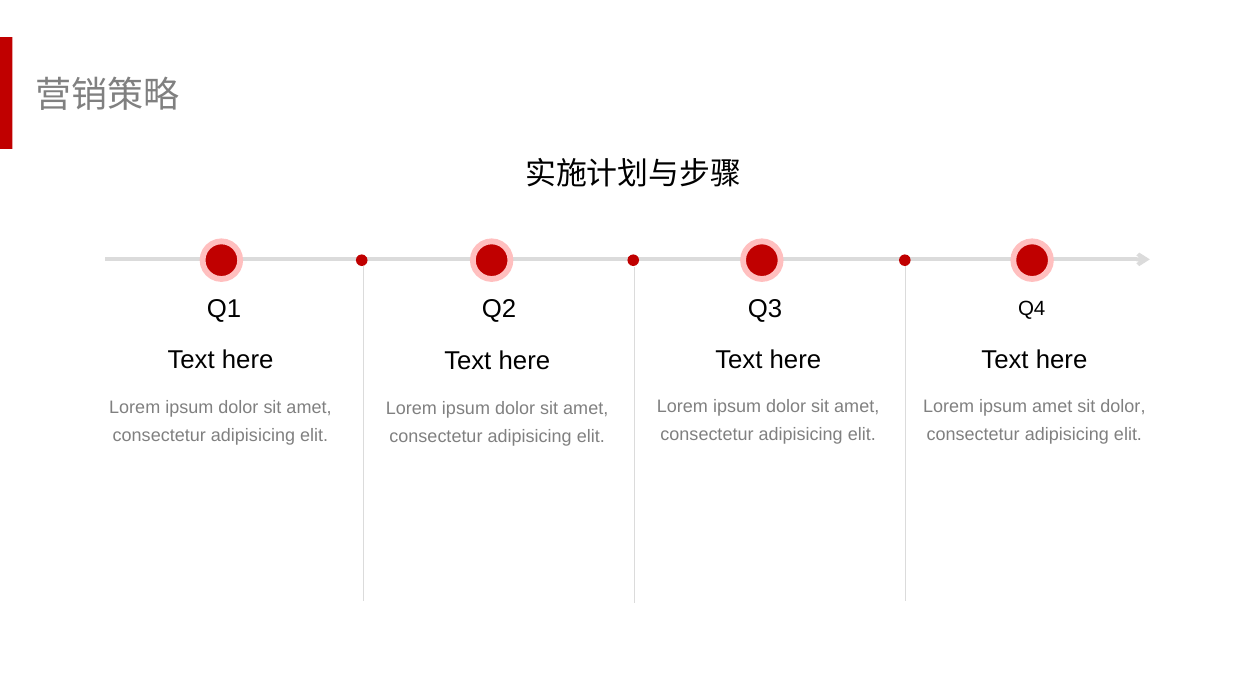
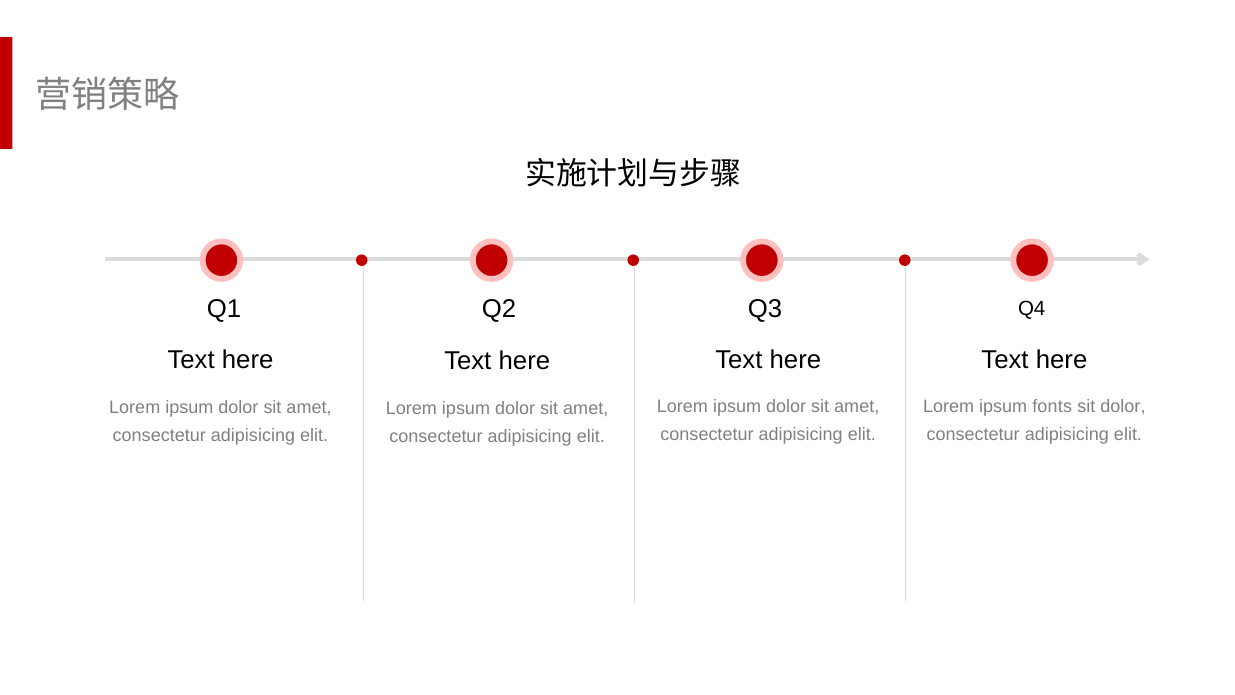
ipsum amet: amet -> fonts (1052, 407)
